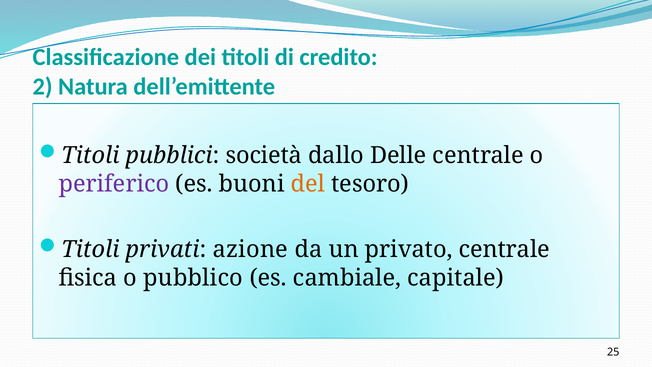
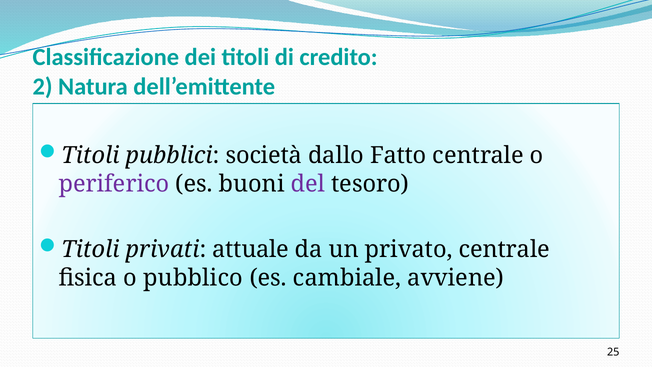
Delle: Delle -> Fatto (398, 155)
del colour: orange -> purple (308, 184)
azione: azione -> attuale (251, 250)
capitale: capitale -> avviene (456, 278)
